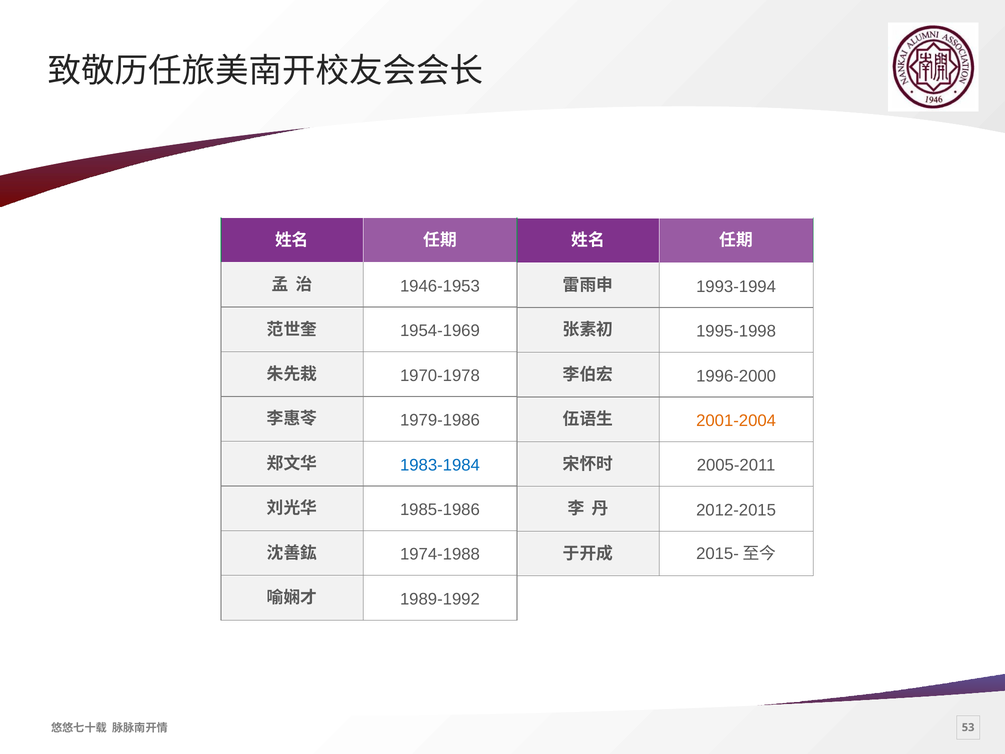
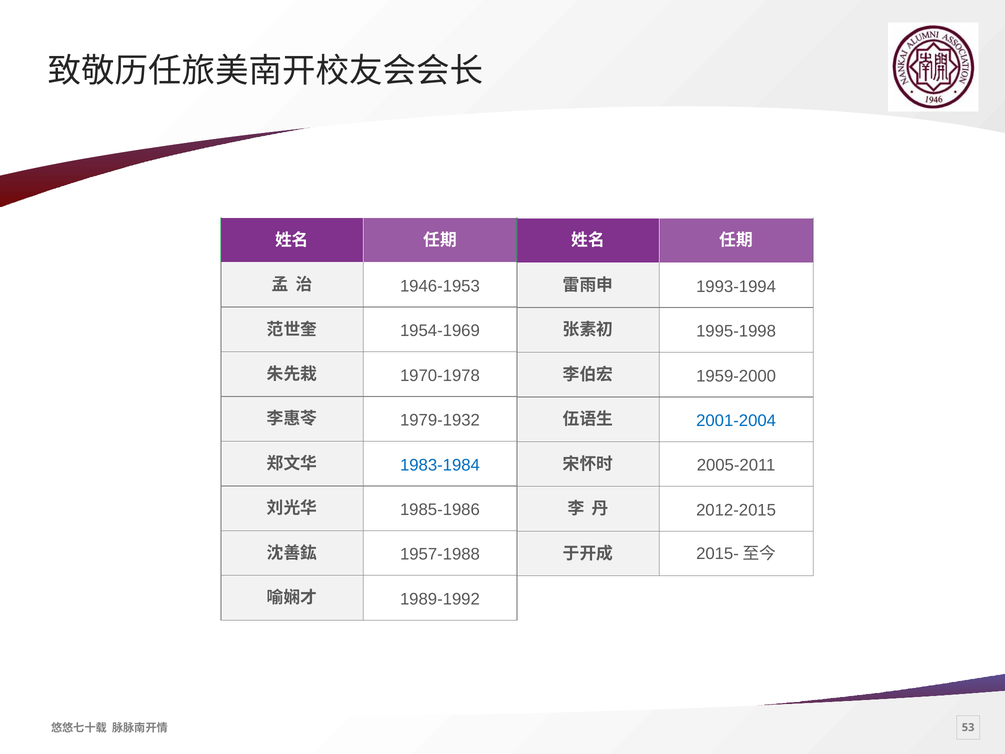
1996-2000: 1996-2000 -> 1959-2000 (736, 376)
1979-1986: 1979-1986 -> 1979-1932 (440, 420)
2001-2004 colour: orange -> blue (736, 421)
1974-1988: 1974-1988 -> 1957-1988 (440, 554)
